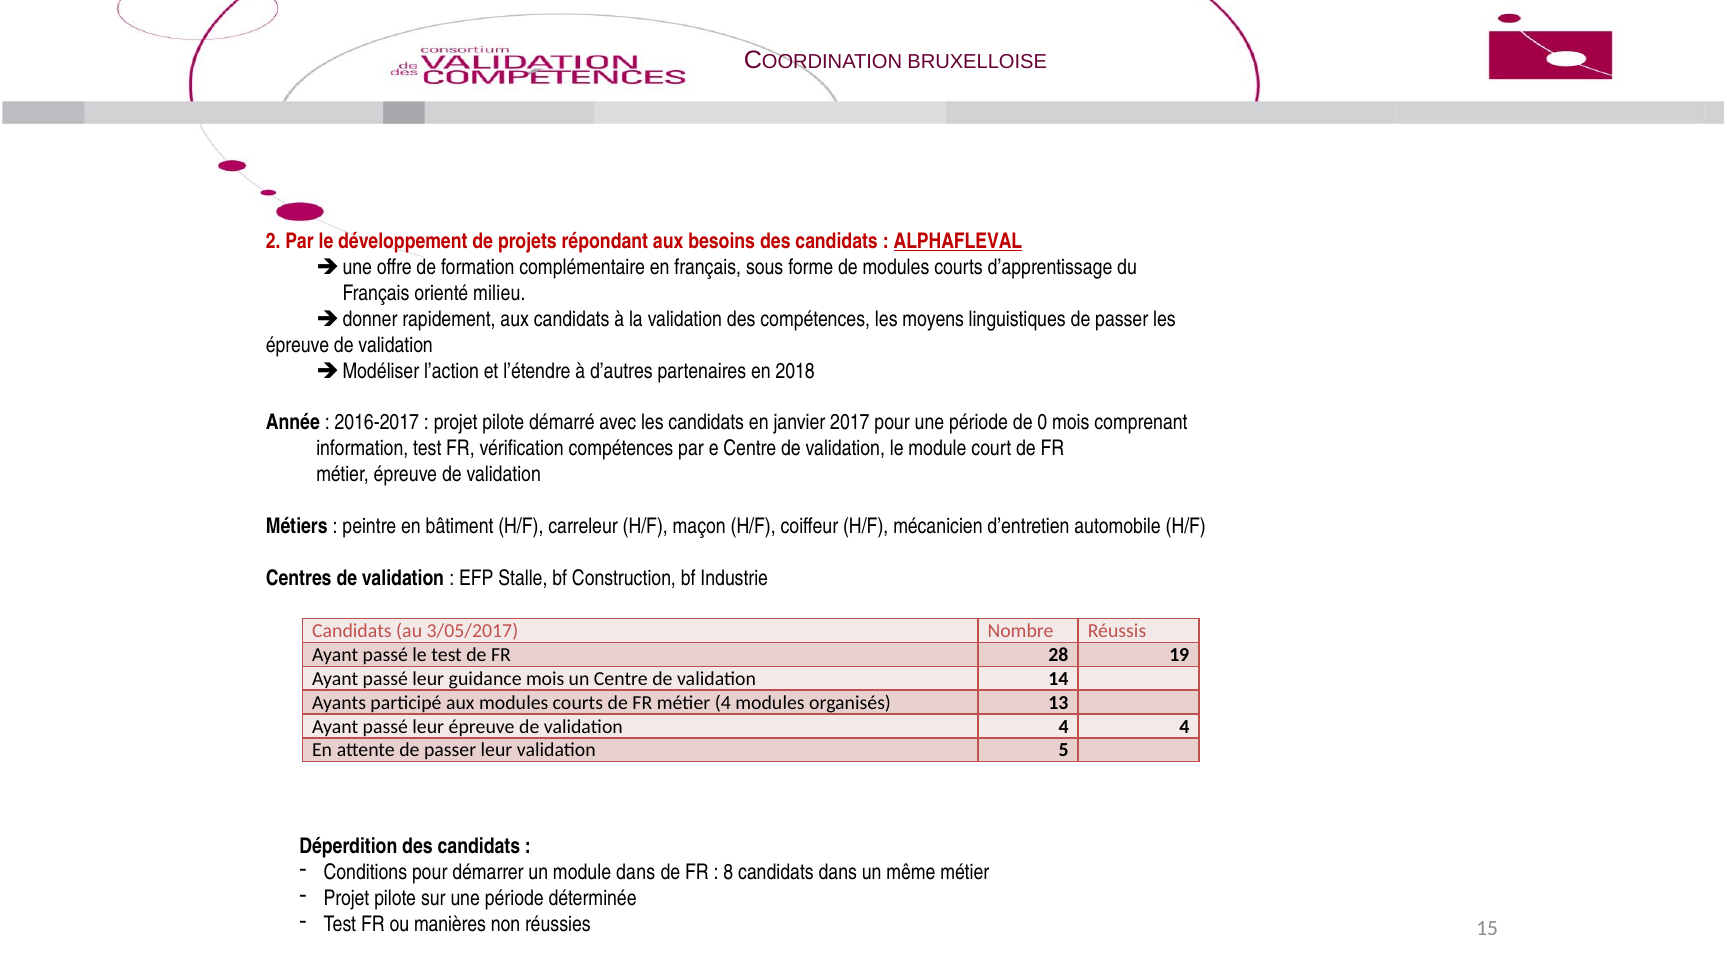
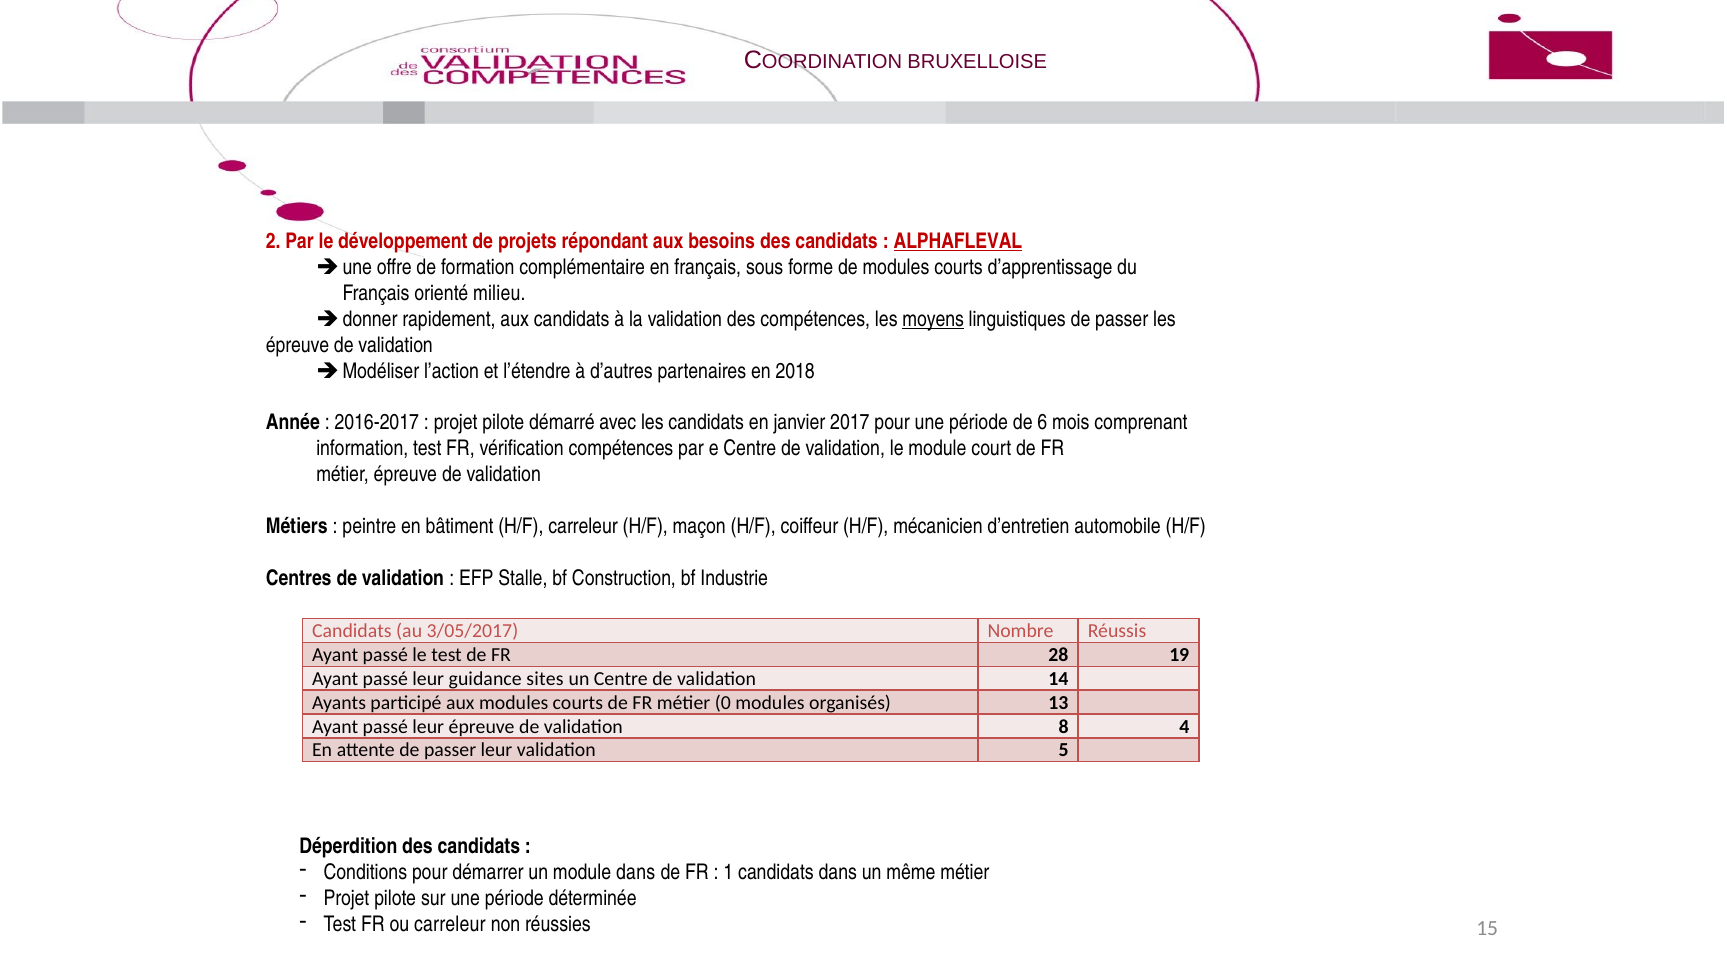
moyens underline: none -> present (933, 319)
0: 0 -> 6 (1042, 423)
guidance mois: mois -> sites (545, 678)
métier 4: 4 -> 0 (723, 702)
validation 4: 4 -> 8 (1064, 726)
8: 8 -> 1 (728, 872)
ou manières: manières -> carreleur (450, 924)
